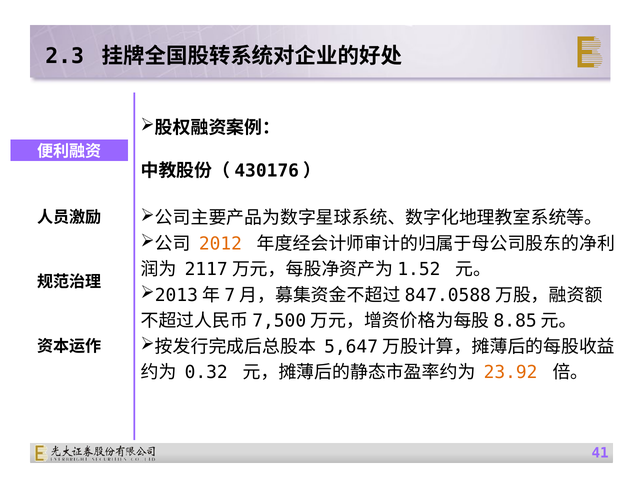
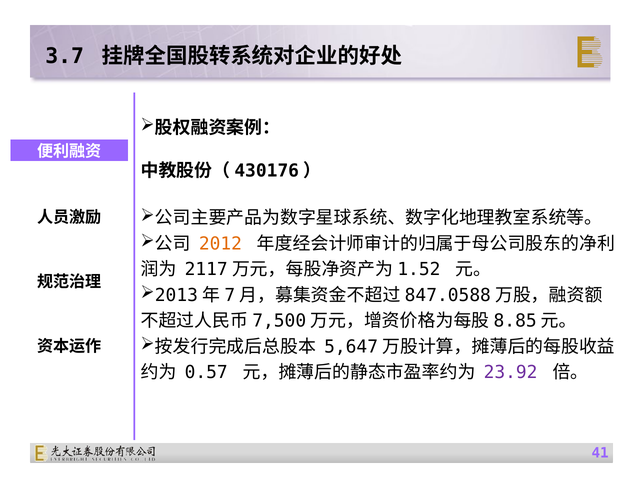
2.3: 2.3 -> 3.7 (65, 56)
0.32: 0.32 -> 0.57 (206, 372)
23.92 colour: orange -> purple (511, 372)
